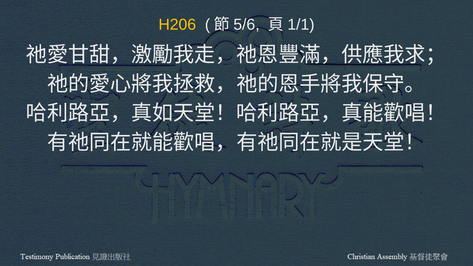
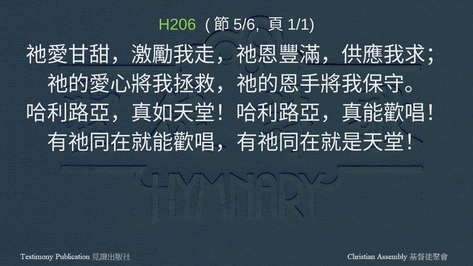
H206 colour: yellow -> light green (177, 25)
